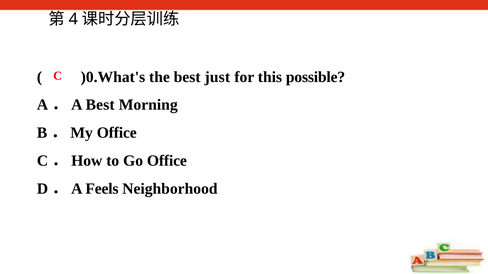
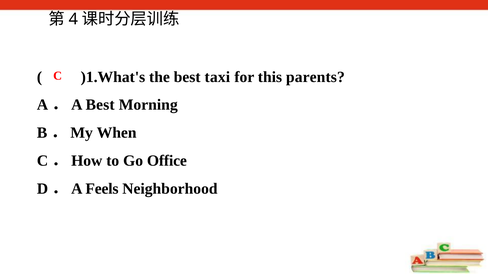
)0.What's: )0.What's -> )1.What's (113, 77)
just: just -> taxi (217, 77)
possible: possible -> parents (315, 77)
B．My Office: Office -> When (117, 133)
